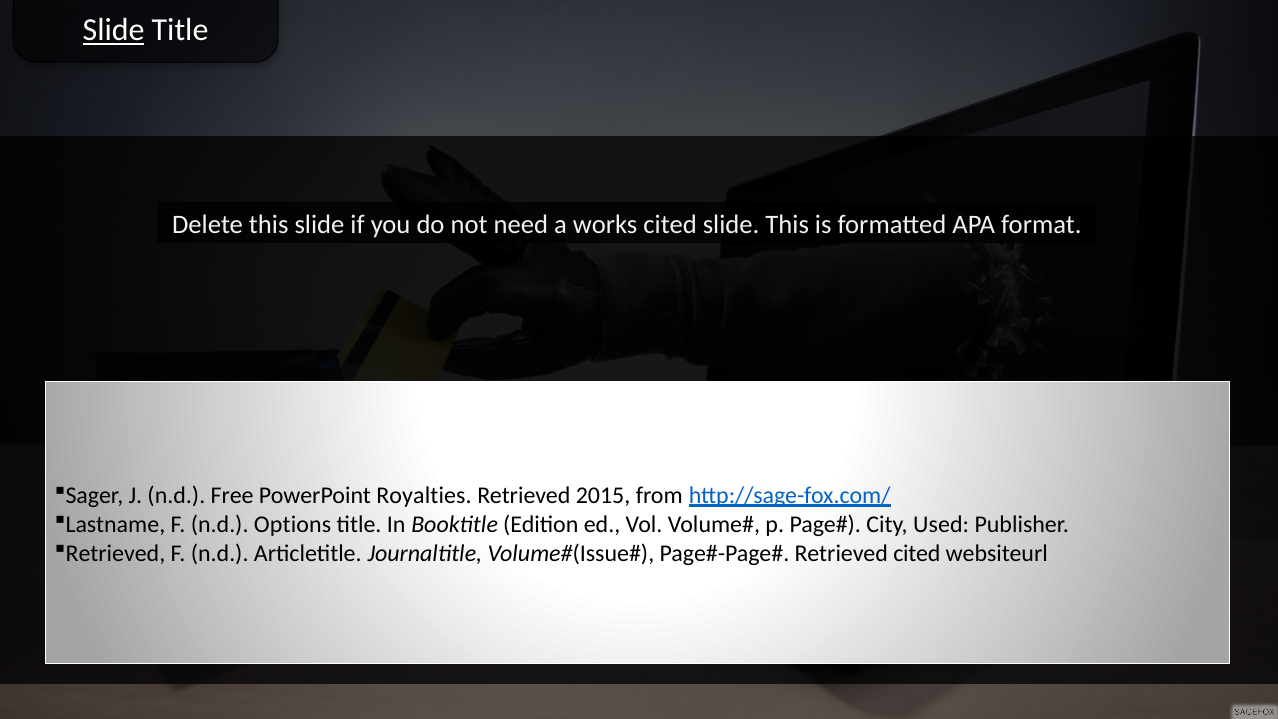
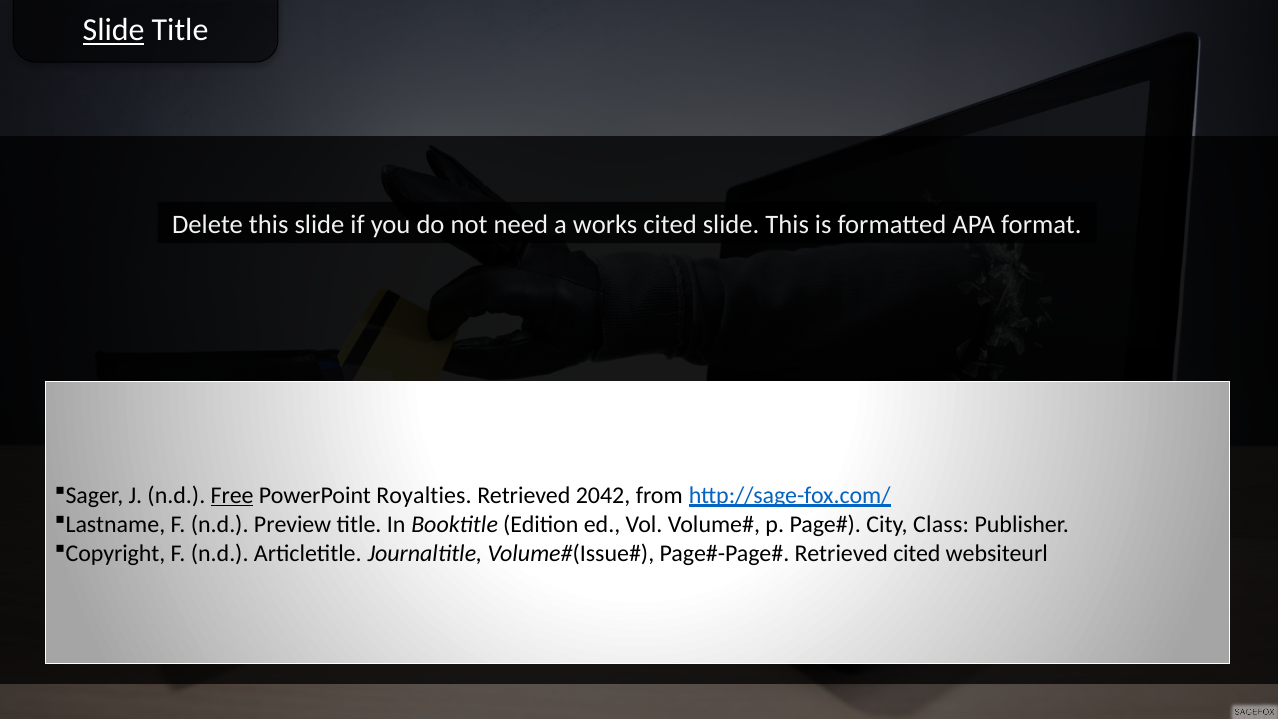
Free underline: none -> present (232, 495)
2015: 2015 -> 2042 (603, 495)
Options: Options -> Preview (293, 524)
Used: Used -> Class (941, 524)
Retrieved: Retrieved -> Copyright (115, 553)
